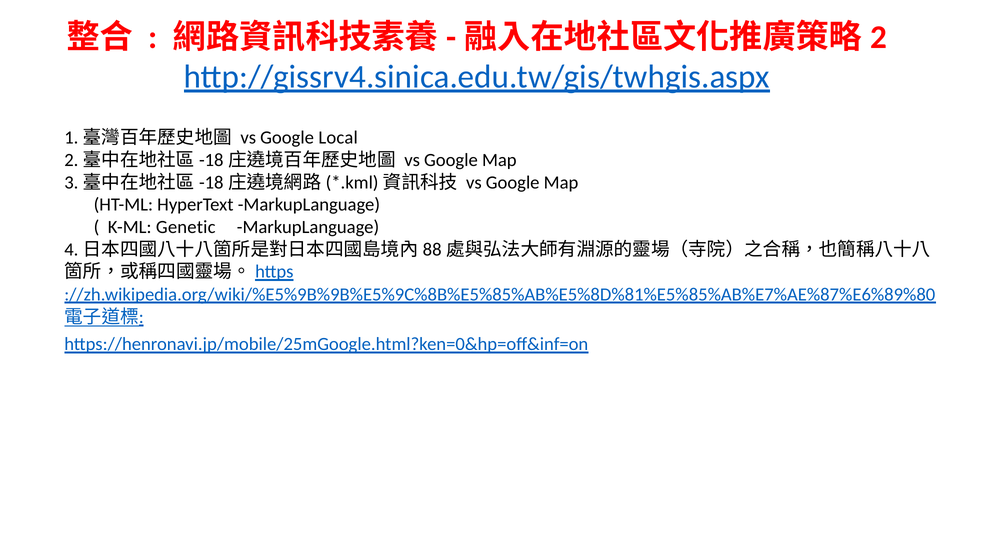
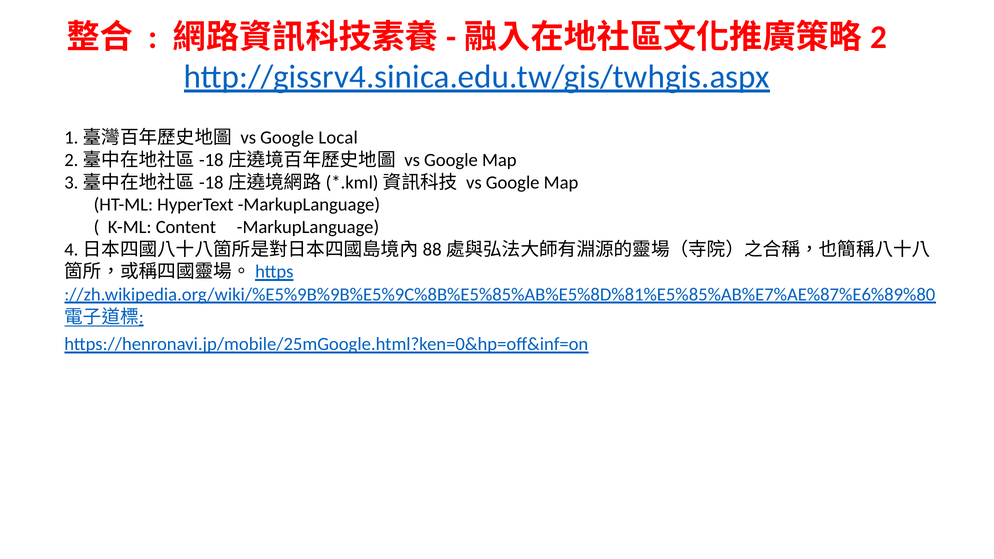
Genetic: Genetic -> Content (186, 227)
